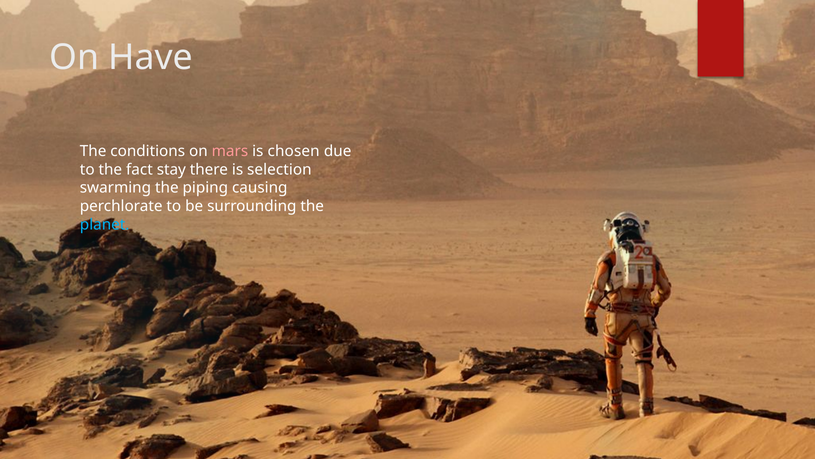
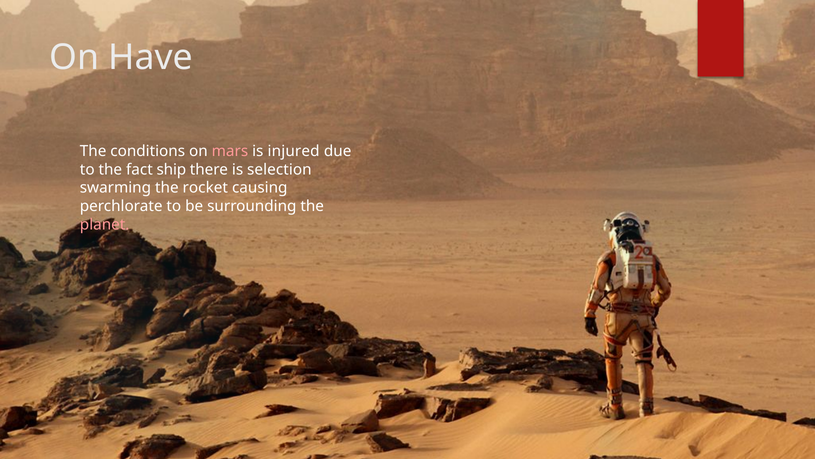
chosen: chosen -> injured (294, 151)
stay: stay -> ship (171, 169)
piping: piping -> rocket (205, 188)
planet colour: light blue -> pink (105, 224)
